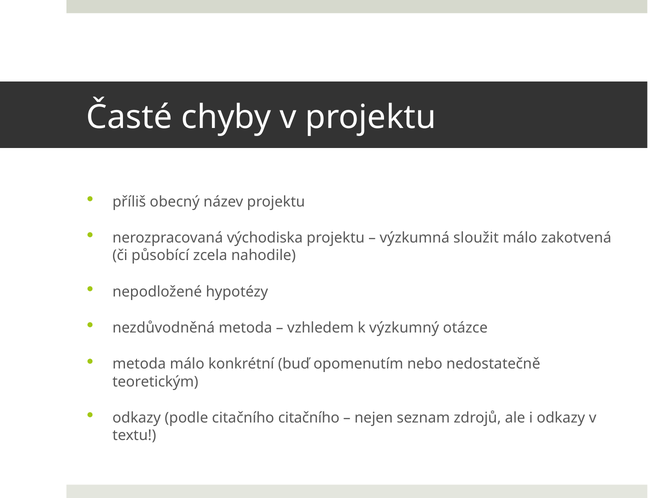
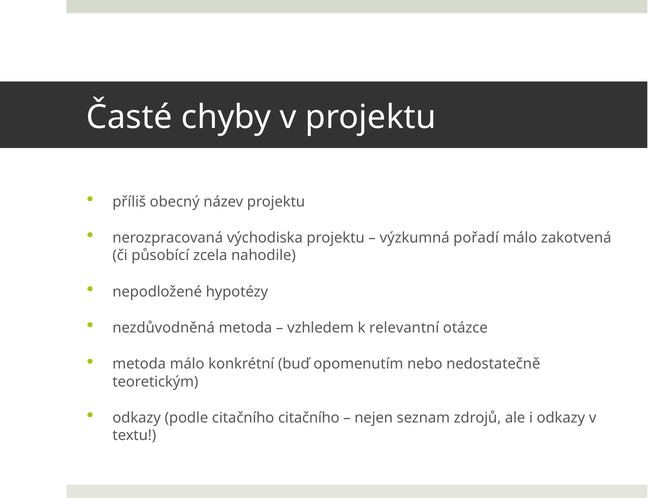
sloužit: sloužit -> pořadí (476, 238)
výzkumný: výzkumný -> relevantní (404, 328)
